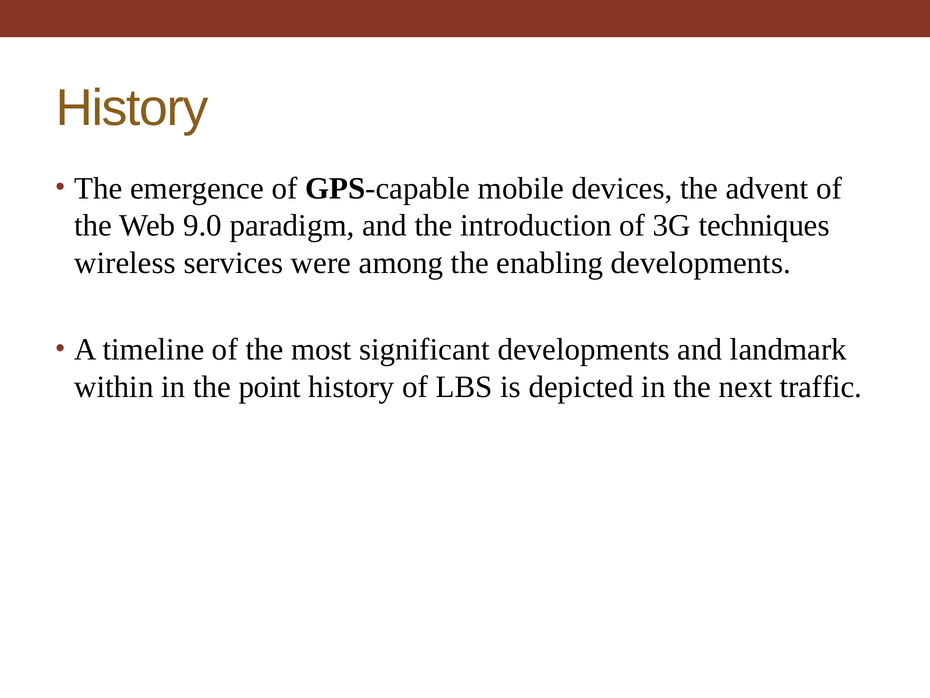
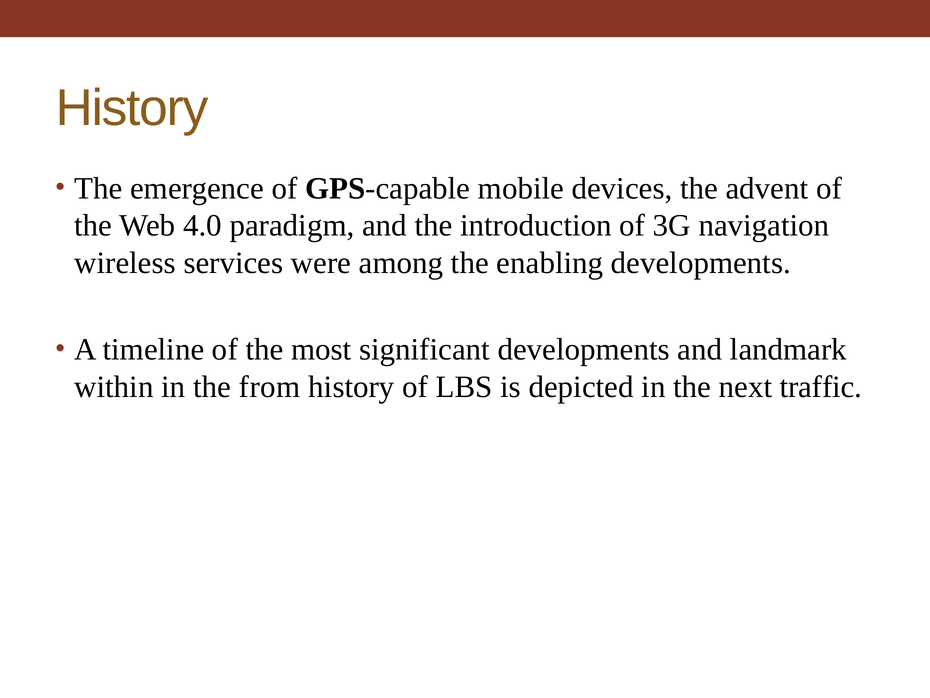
9.0: 9.0 -> 4.0 (203, 225)
techniques: techniques -> navigation (764, 225)
point: point -> from (270, 387)
